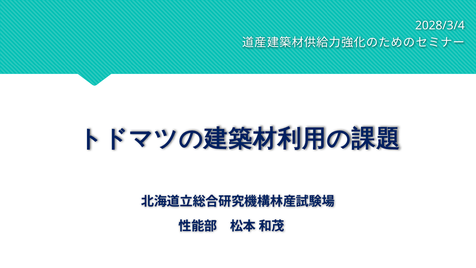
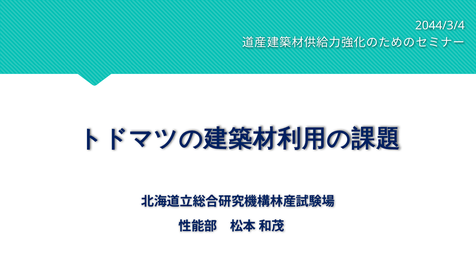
2028/3/4: 2028/3/4 -> 2044/3/4 (440, 25)
